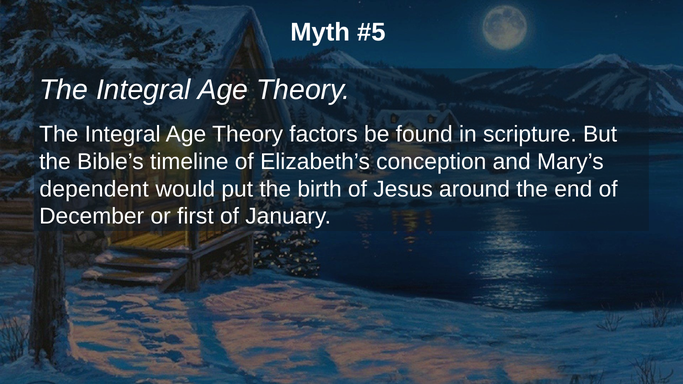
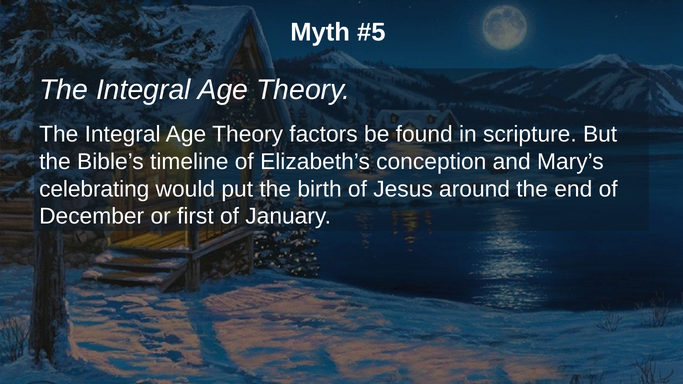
dependent: dependent -> celebrating (94, 189)
